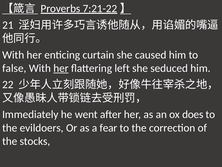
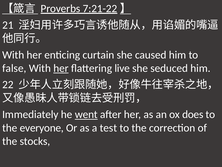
left: left -> live (122, 68)
went underline: none -> present (86, 114)
evildoers: evildoers -> everyone (42, 127)
fear: fear -> test (108, 127)
